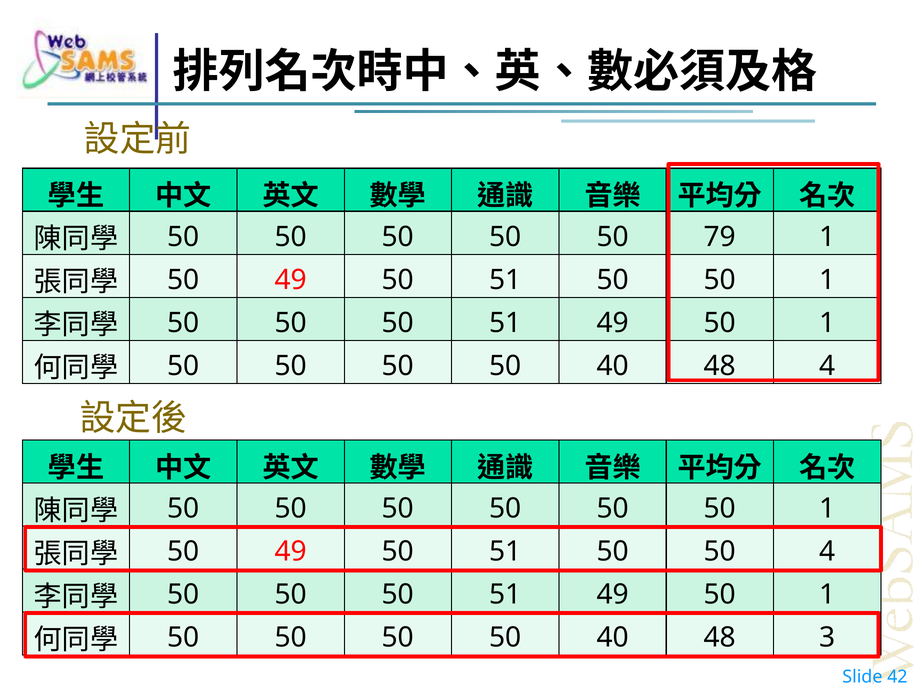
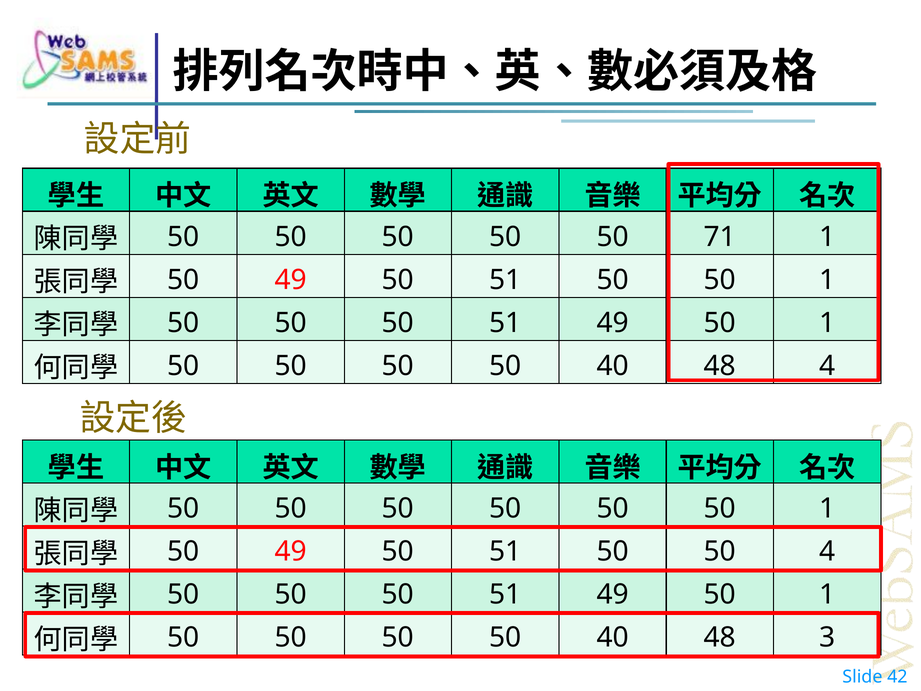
79: 79 -> 71 (720, 237)
